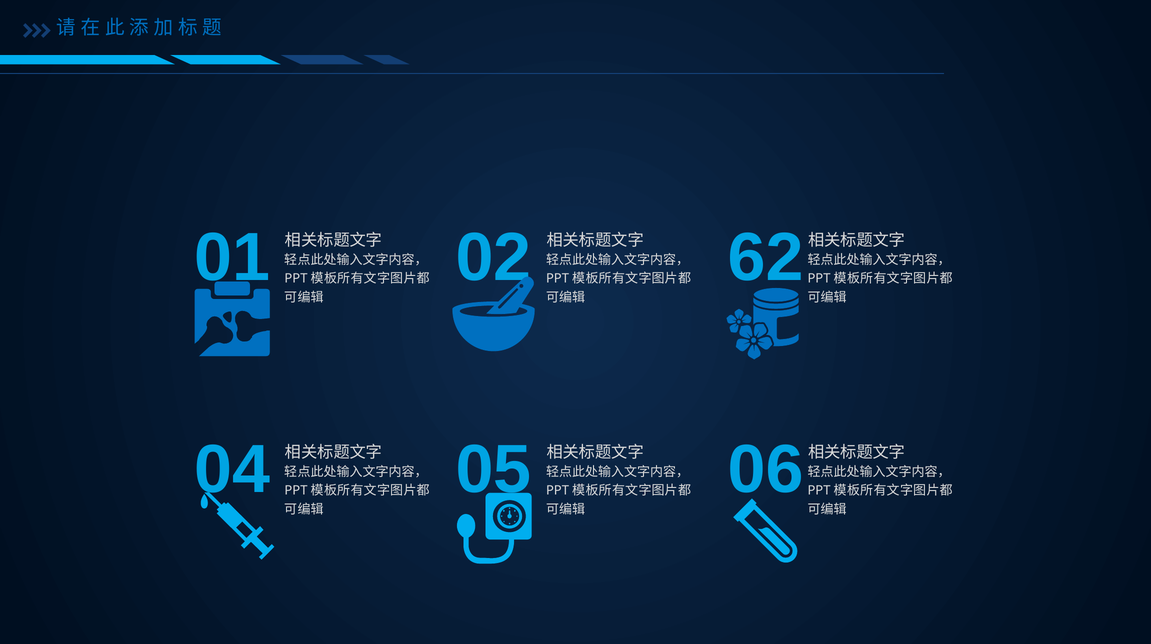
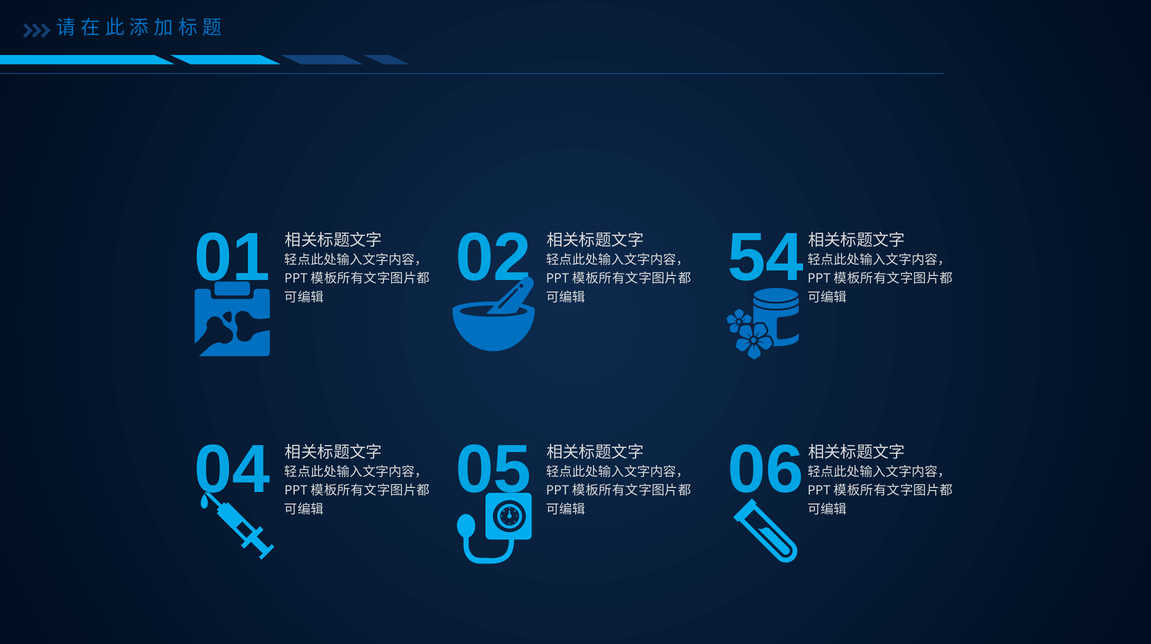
62: 62 -> 54 (766, 258)
